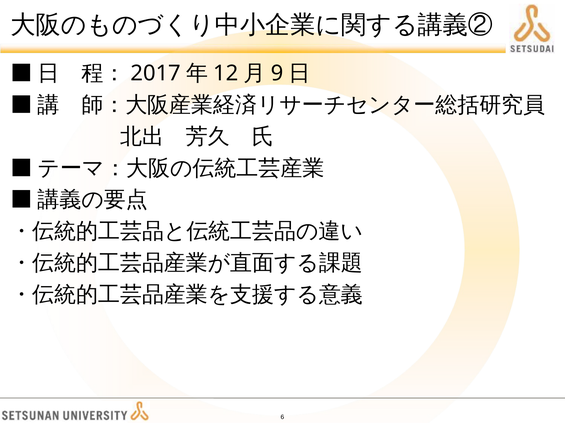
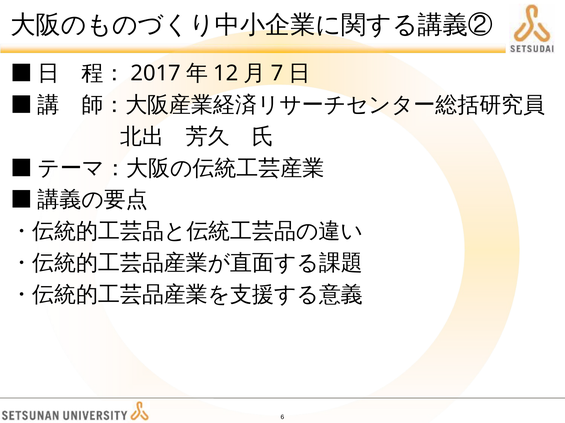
9: 9 -> 7 (277, 73)
